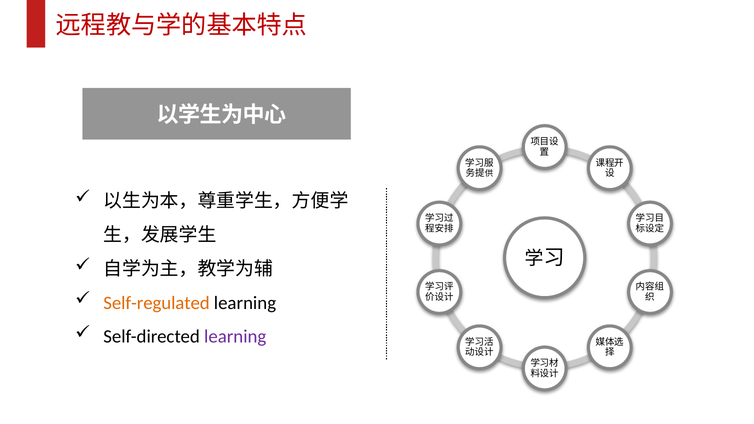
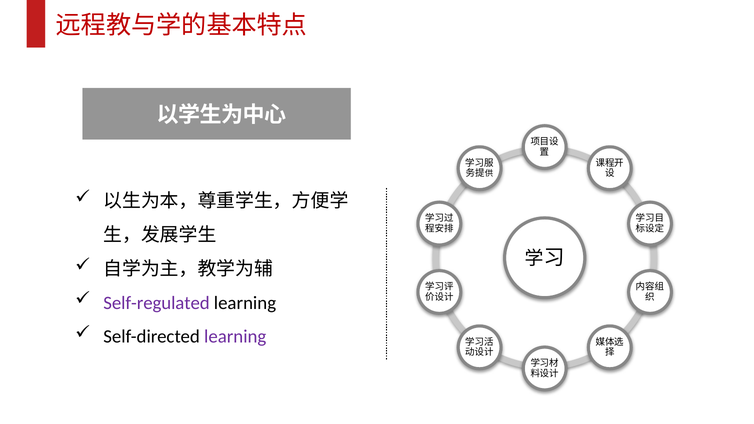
Self-regulated colour: orange -> purple (157, 303)
